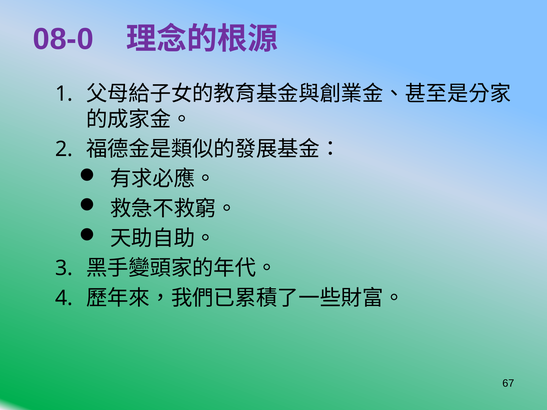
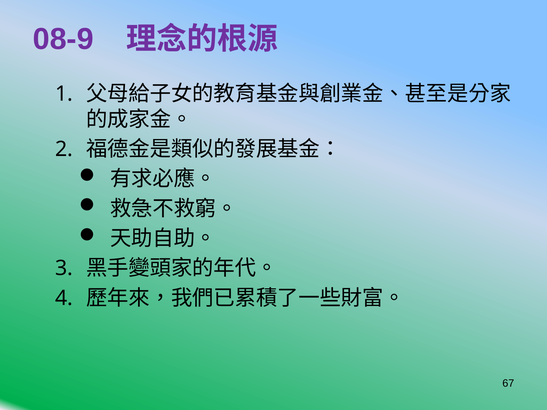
08-0: 08-0 -> 08-9 (63, 39)
